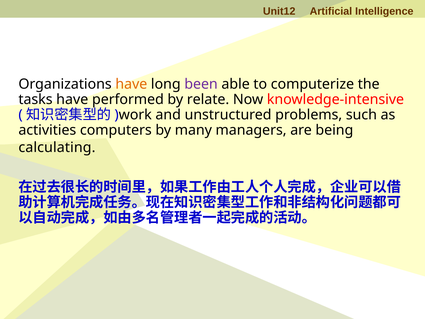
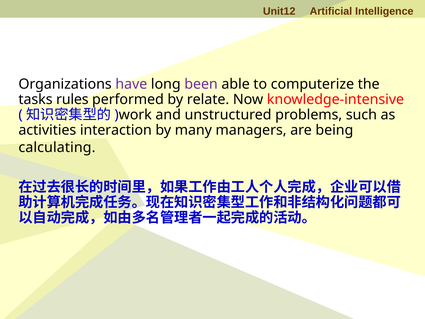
have colour: orange -> purple (131, 84)
tasks have: have -> rules (72, 99)
computers: computers -> interaction (116, 130)
